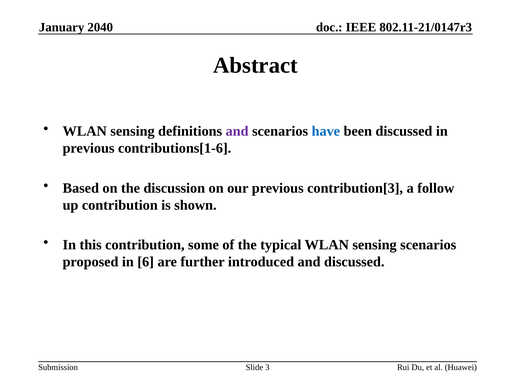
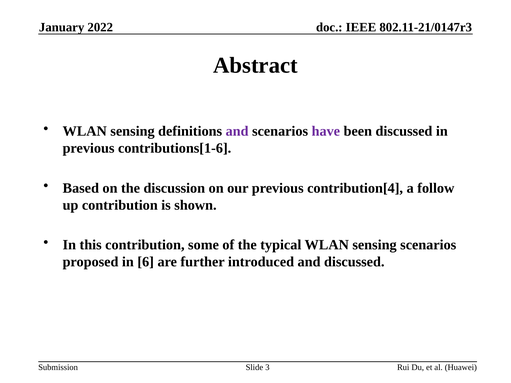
2040: 2040 -> 2022 (100, 27)
have colour: blue -> purple (326, 131)
contribution[3: contribution[3 -> contribution[4 (355, 188)
